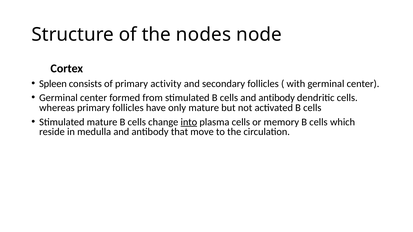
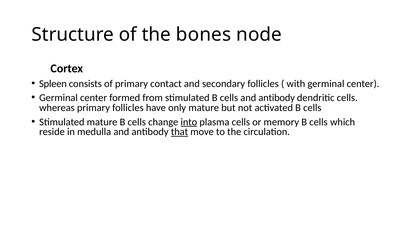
nodes: nodes -> bones (204, 35)
activity: activity -> contact (166, 84)
that underline: none -> present (180, 132)
